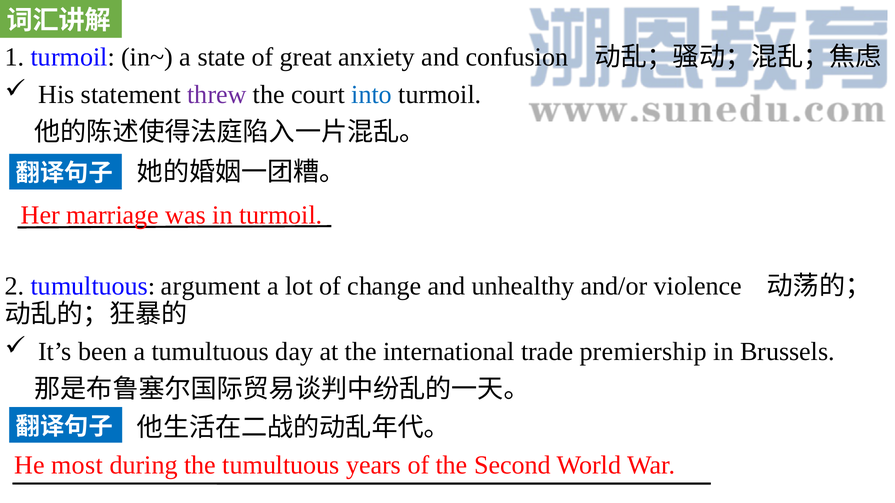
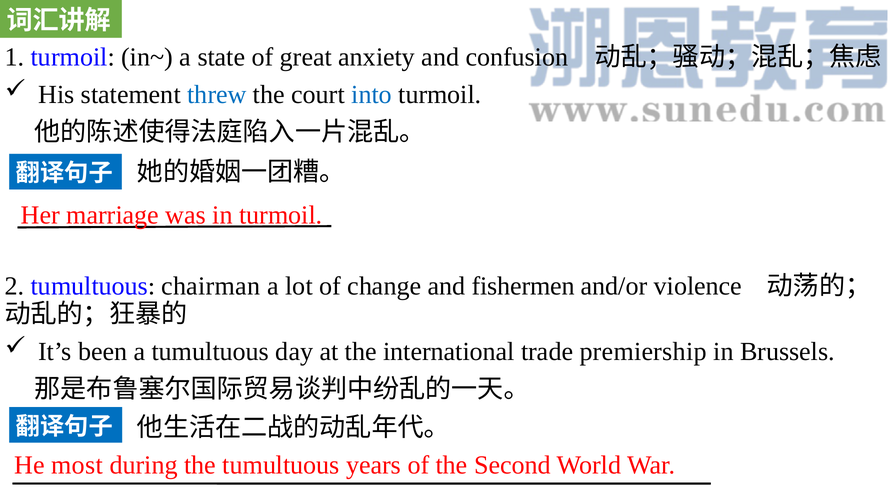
threw colour: purple -> blue (217, 95)
argument: argument -> chairman (211, 286)
unhealthy: unhealthy -> fishermen (523, 286)
